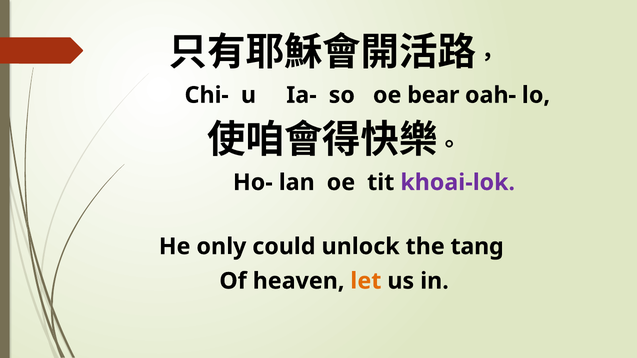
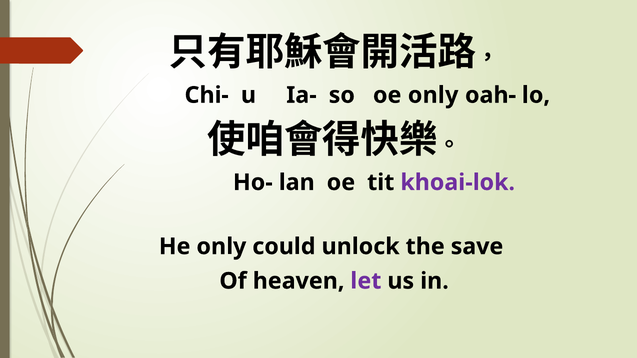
oe bear: bear -> only (433, 95)
tang: tang -> save (477, 247)
let colour: orange -> purple (366, 281)
